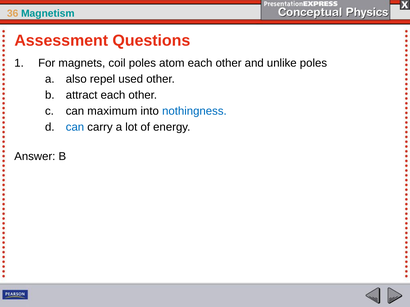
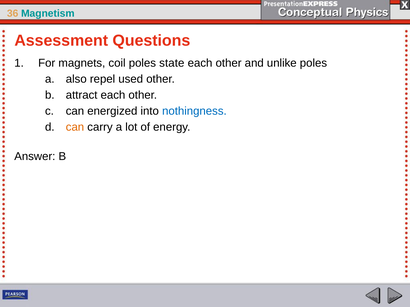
atom: atom -> state (172, 63)
maximum: maximum -> energized (112, 111)
can colour: blue -> orange (75, 127)
